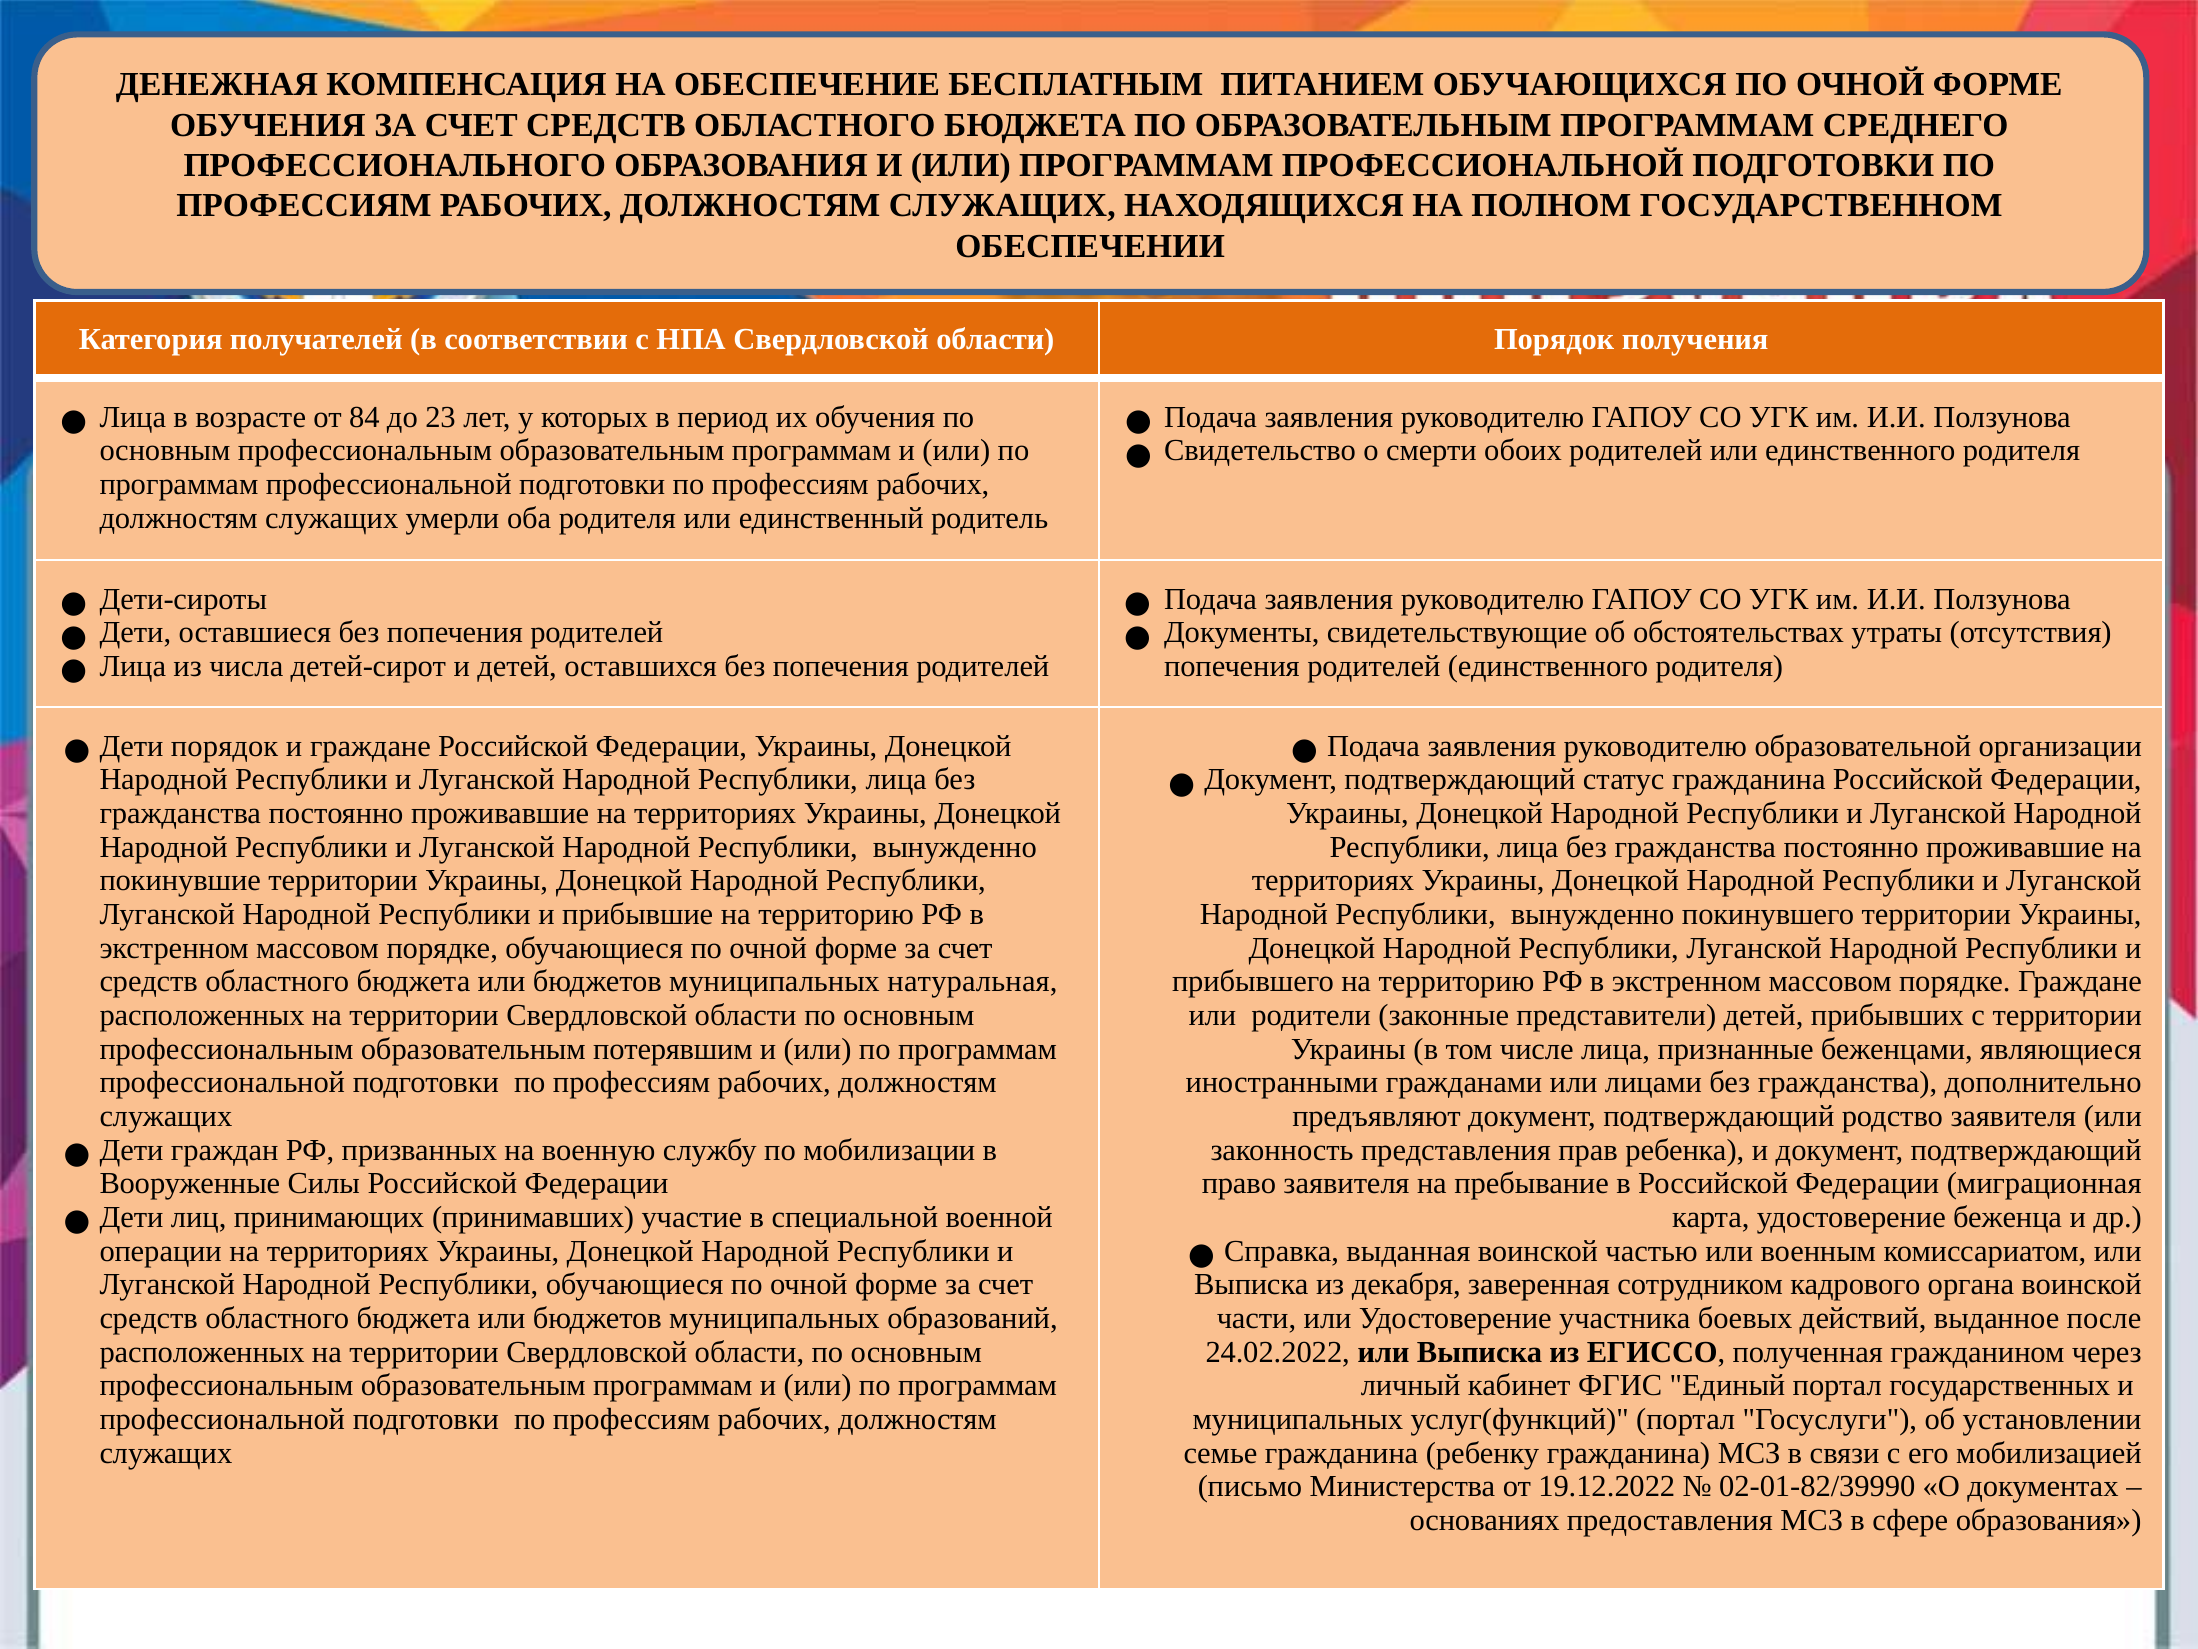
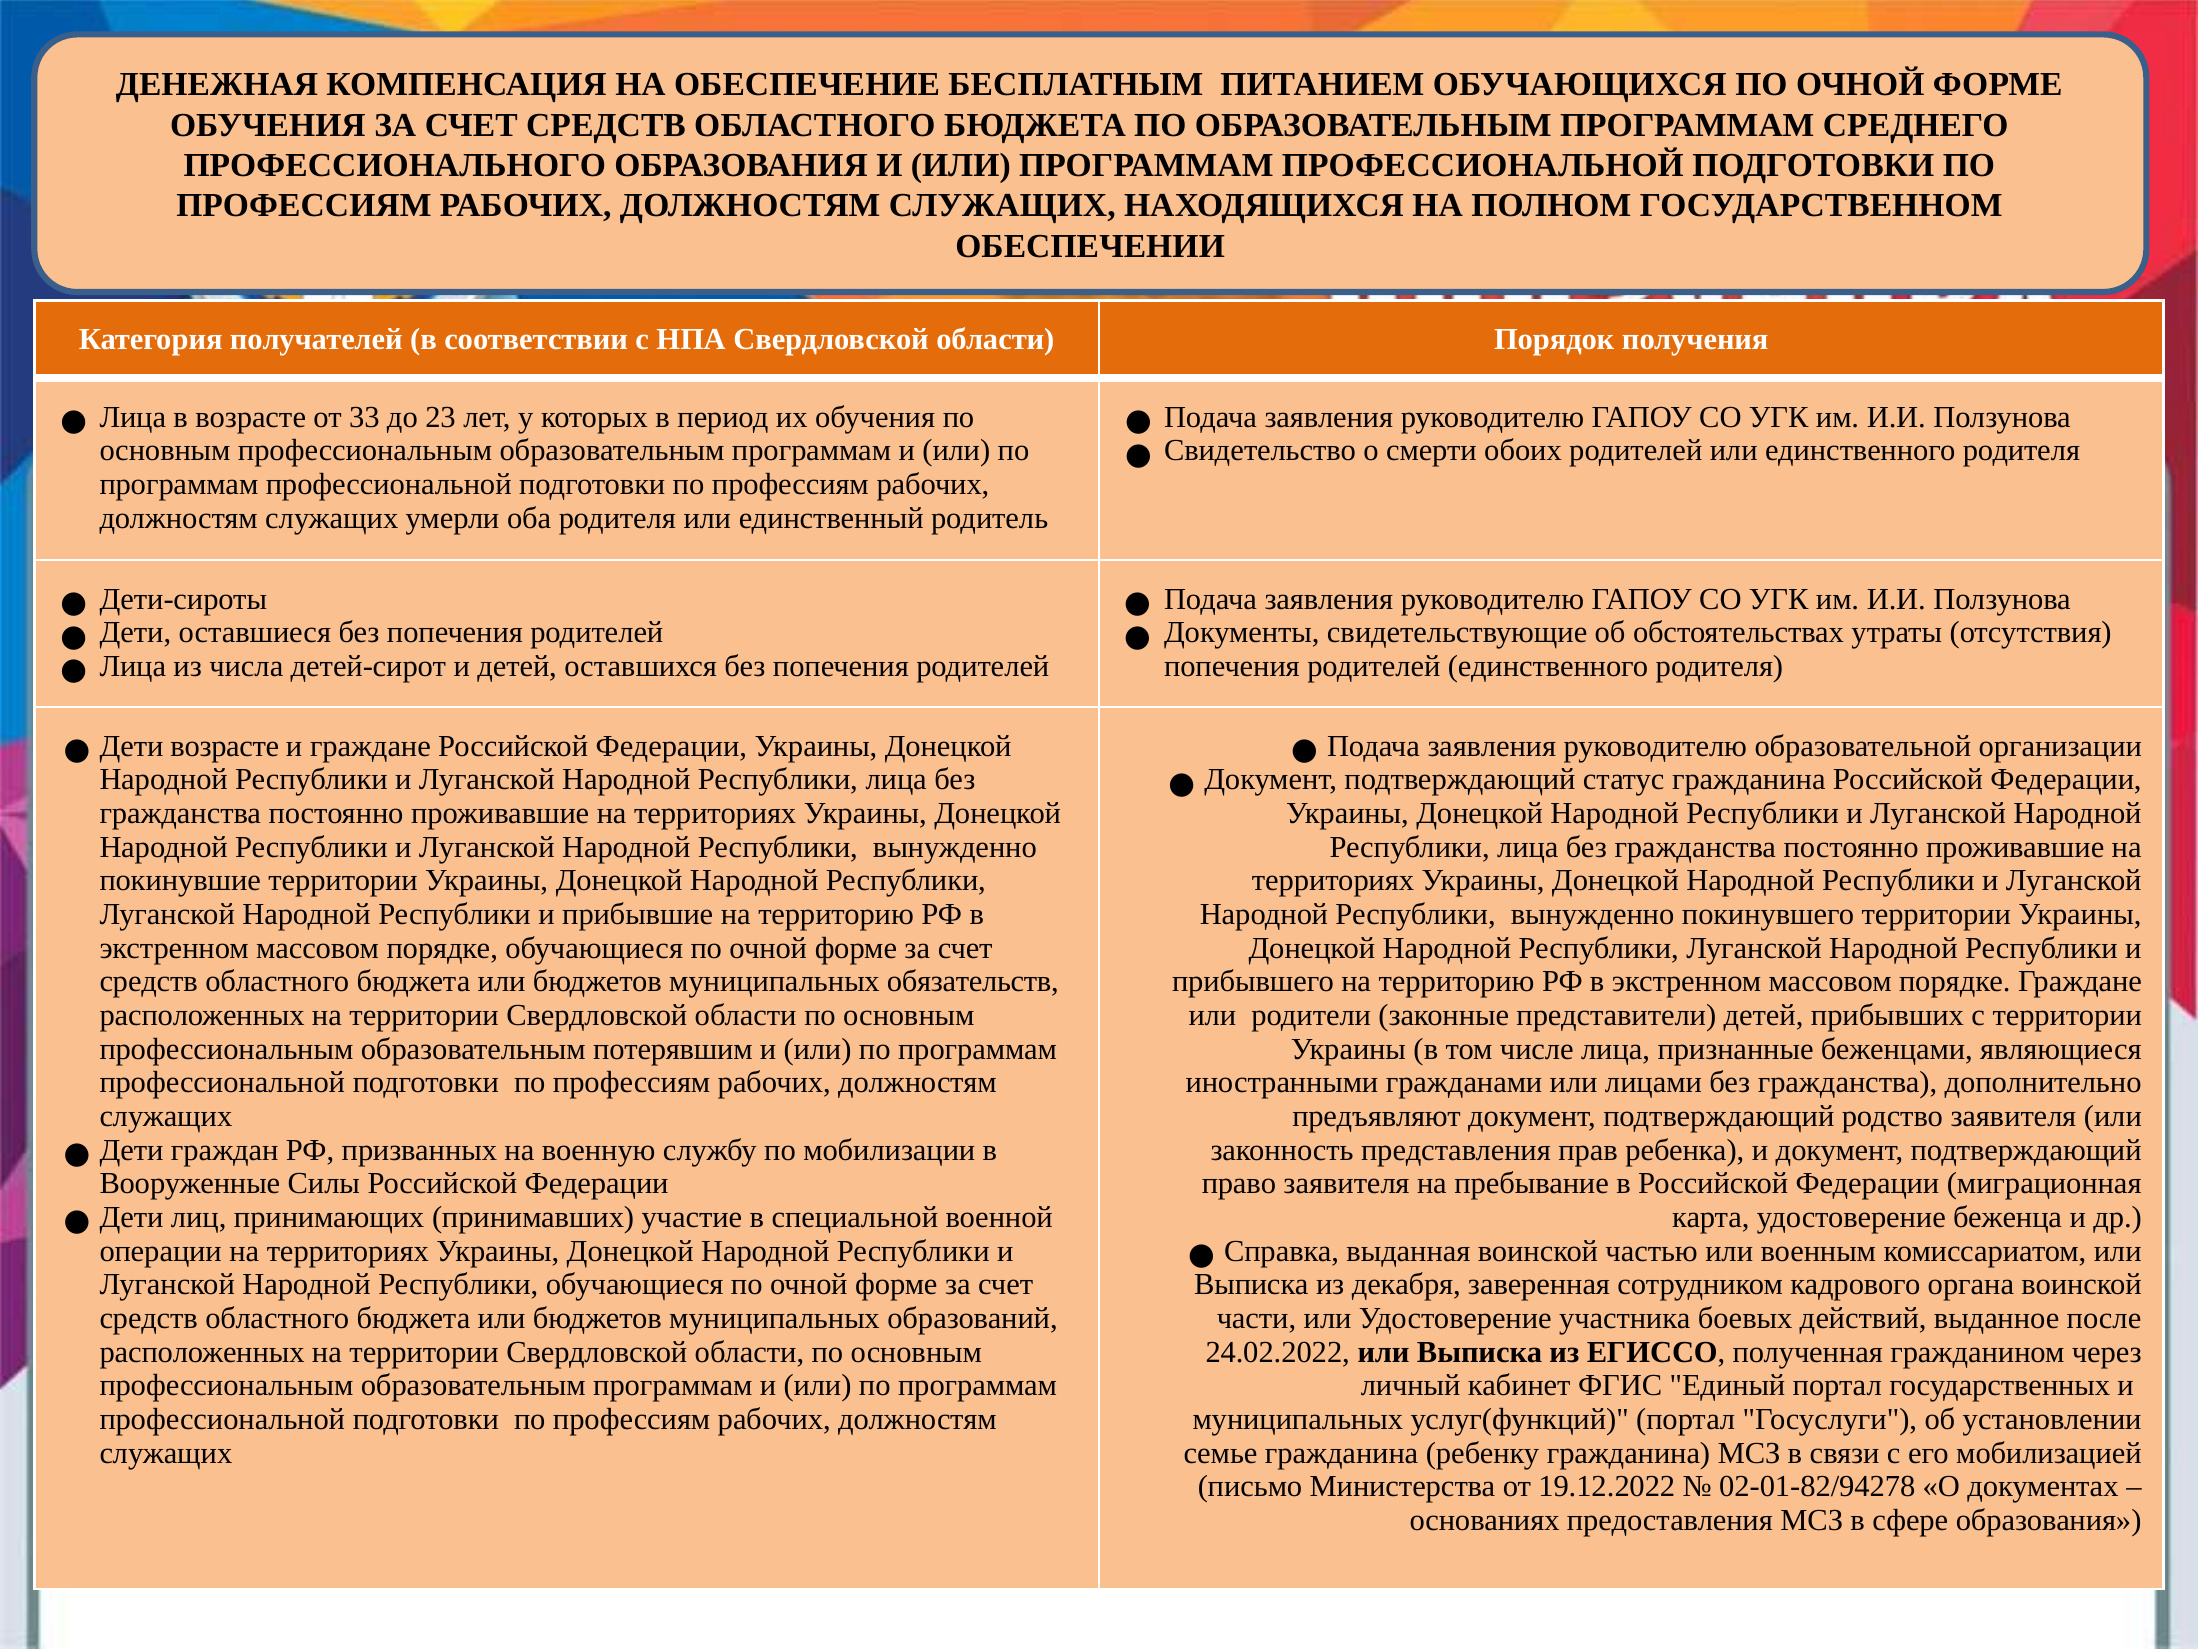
84: 84 -> 33 (364, 417)
Дети порядок: порядок -> возрасте (225, 746)
натуральная: натуральная -> обязательств (973, 981)
02-01-82/39990: 02-01-82/39990 -> 02-01-82/94278 (1817, 1486)
